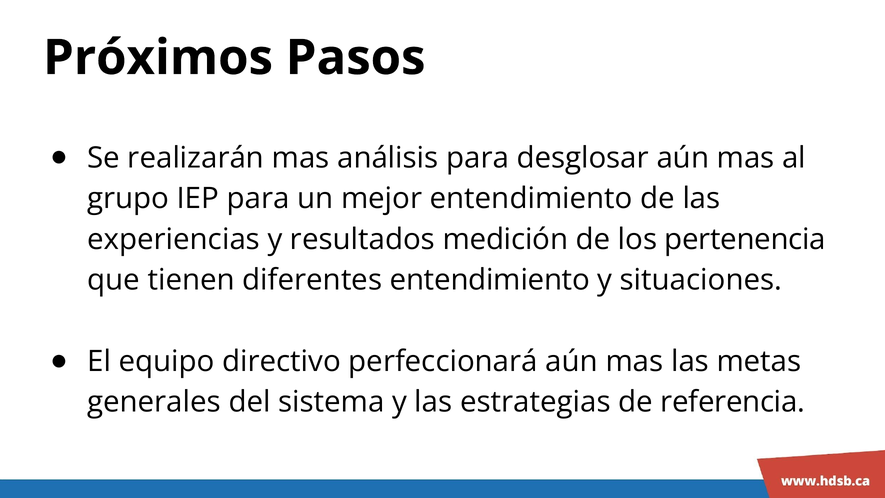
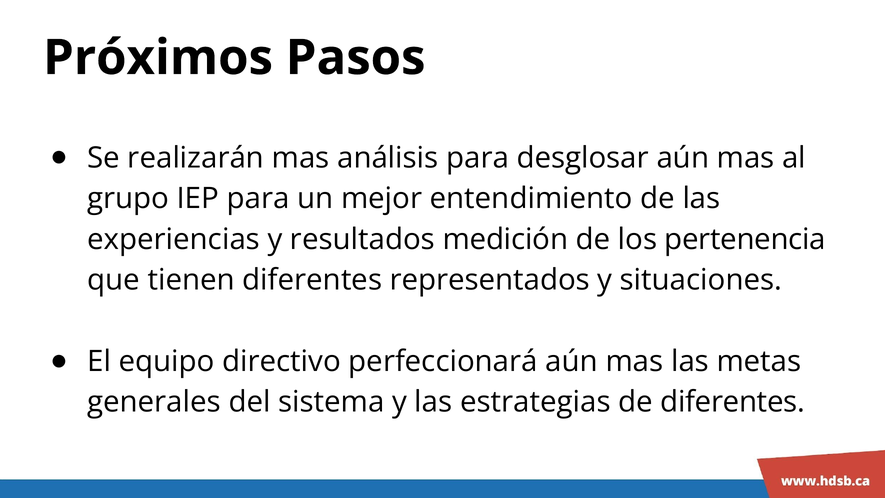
diferentes entendimiento: entendimiento -> representados (490, 280)
de referencia: referencia -> diferentes (733, 402)
